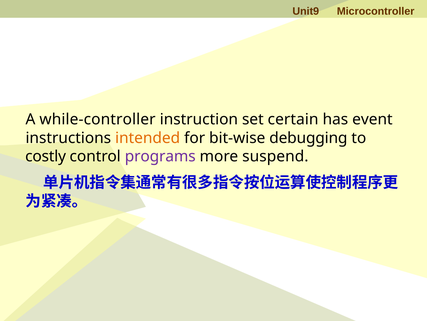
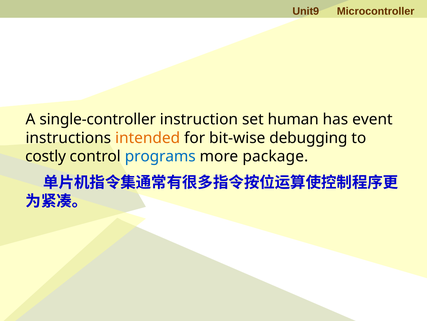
while-controller: while-controller -> single-controller (98, 119)
certain: certain -> human (293, 119)
programs colour: purple -> blue (160, 156)
suspend: suspend -> package (275, 156)
